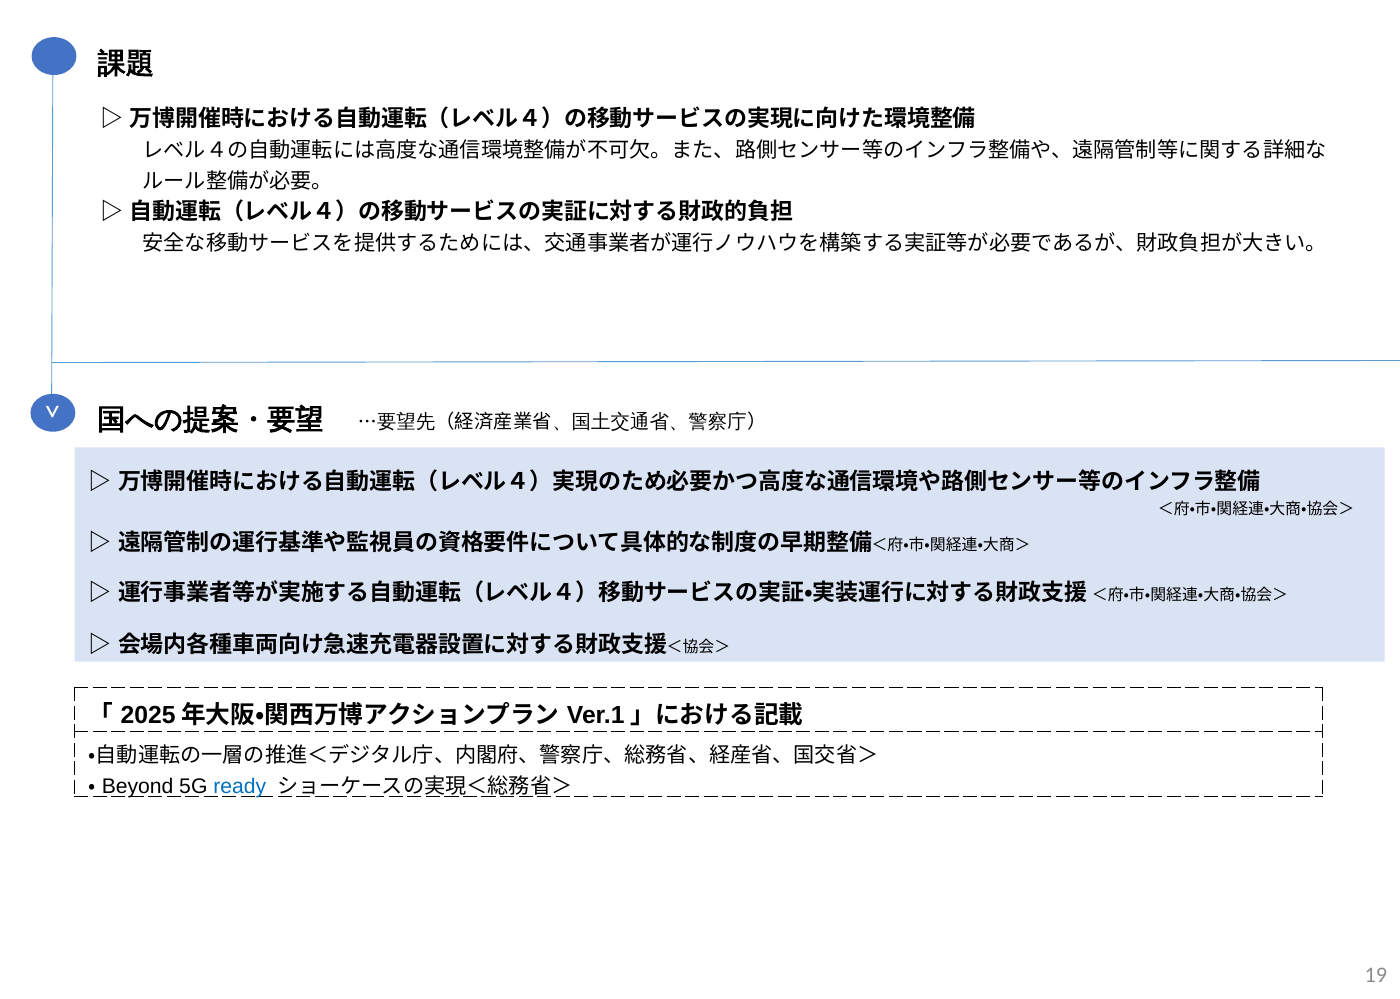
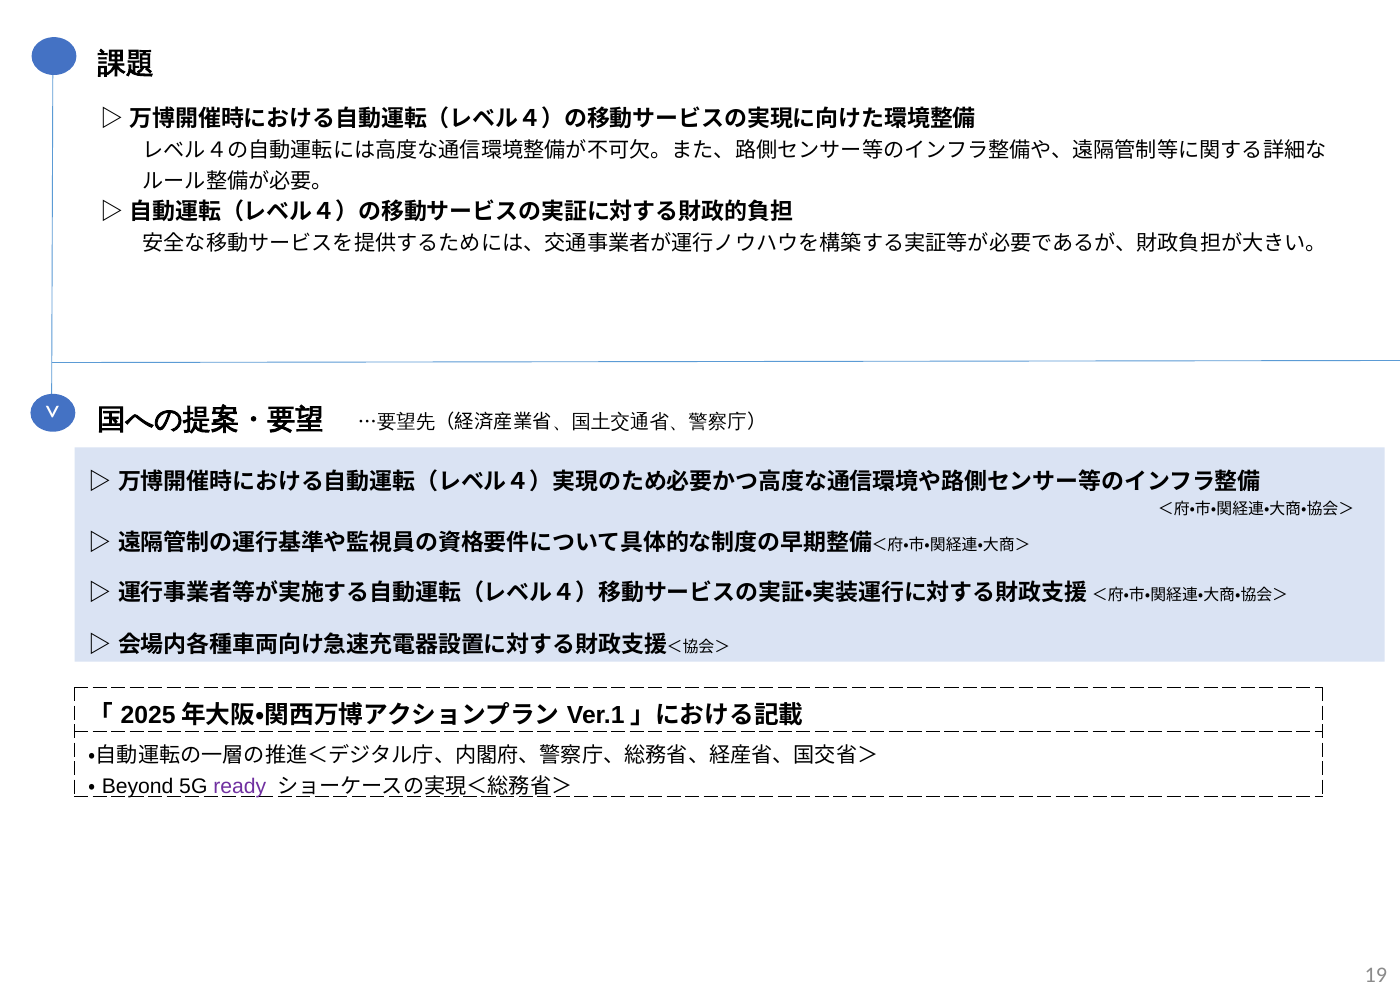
ready colour: blue -> purple (240, 787)
